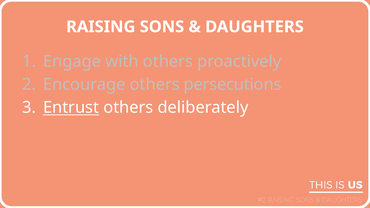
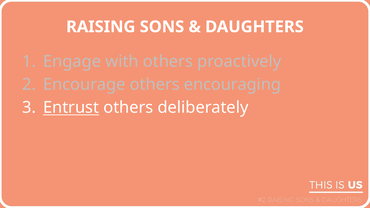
persecutions: persecutions -> encouraging (233, 84)
